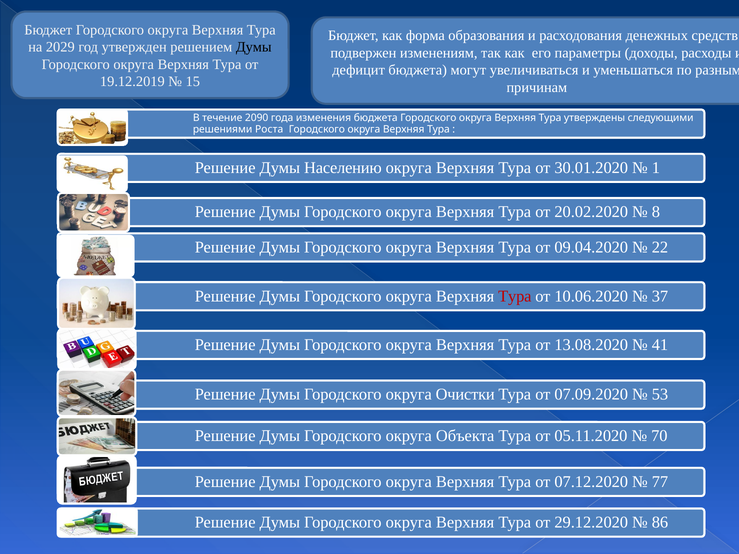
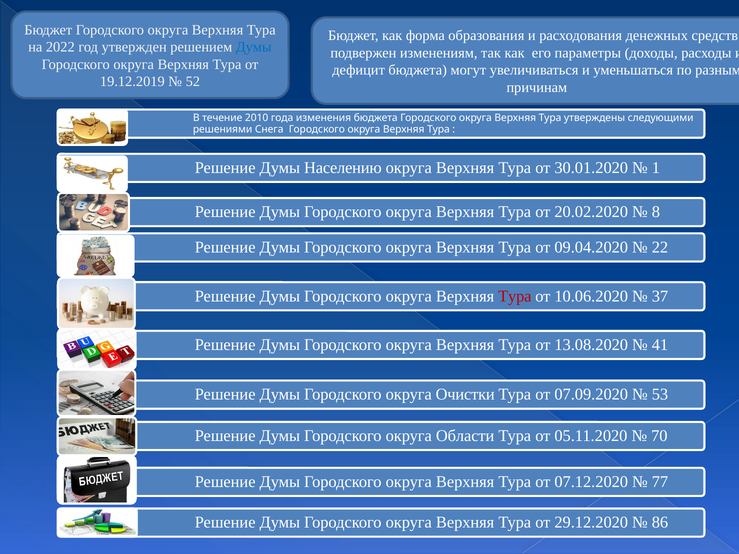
2029: 2029 -> 2022 (60, 47)
Думы colour: black -> blue (254, 47)
15: 15 -> 52 (193, 82)
2090: 2090 -> 2010 (257, 118)
Роста: Роста -> Снега (269, 129)
Объекта: Объекта -> Области (465, 436)
